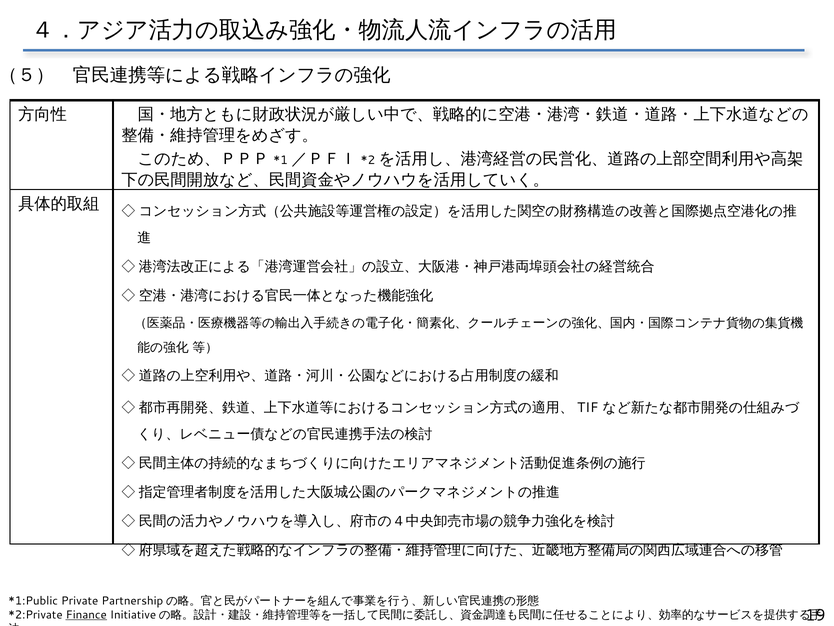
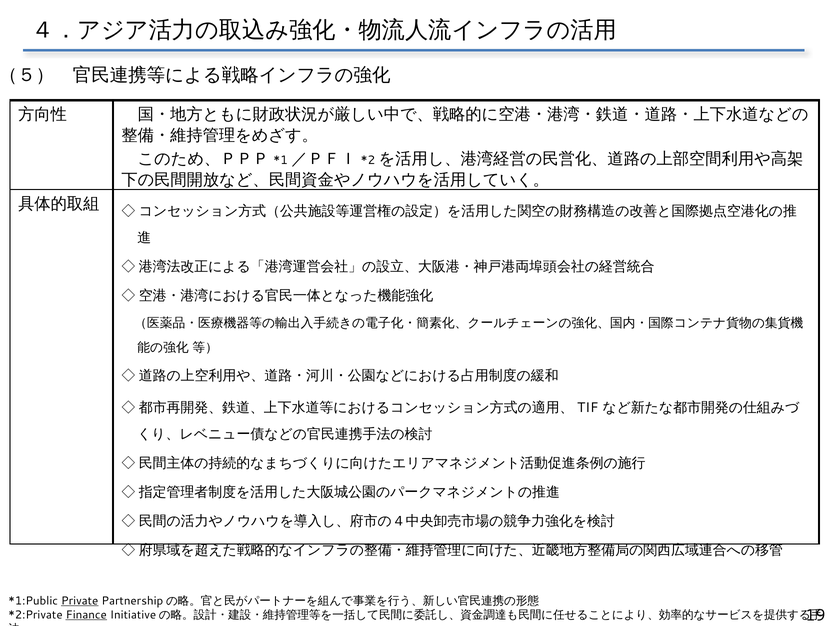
Private underline: none -> present (80, 600)
